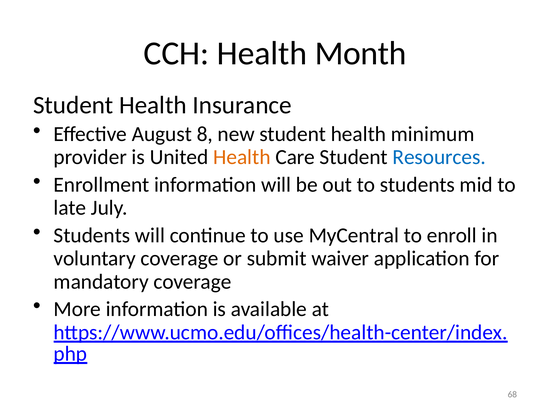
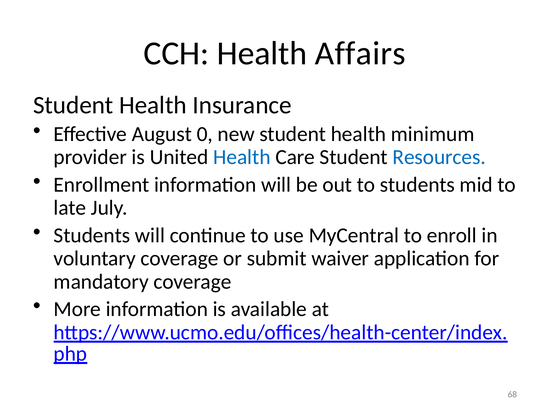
Month: Month -> Affairs (360, 53)
8: 8 -> 0 (205, 134)
Health colour: orange -> blue (242, 157)
